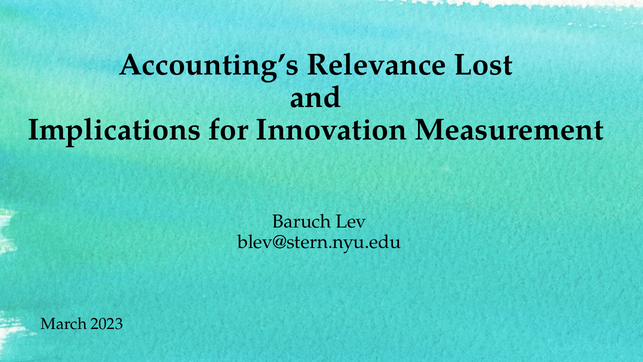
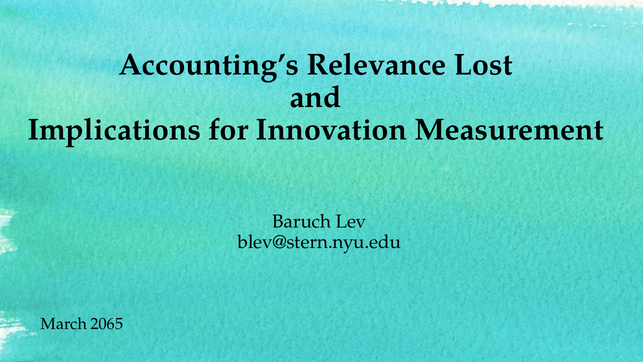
2023: 2023 -> 2065 (107, 324)
